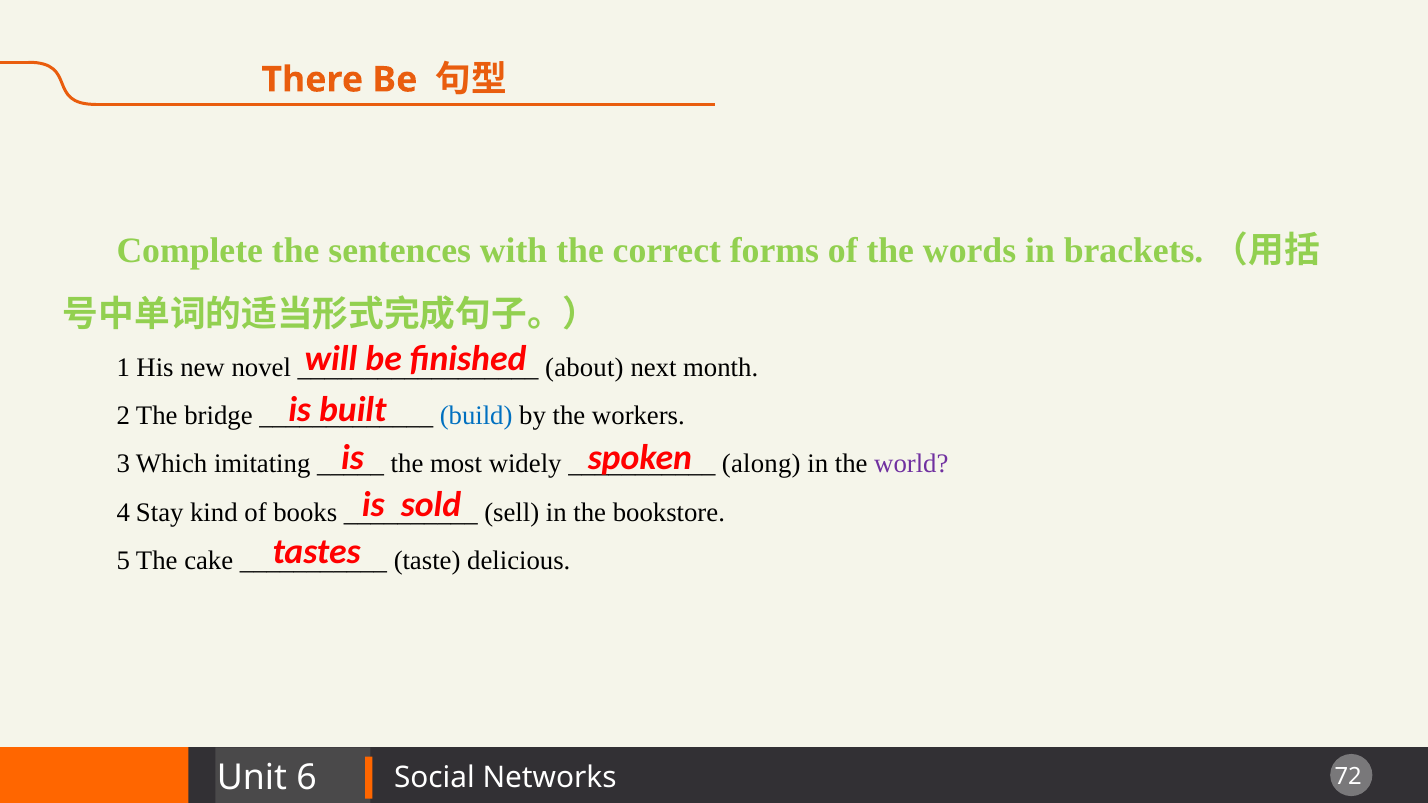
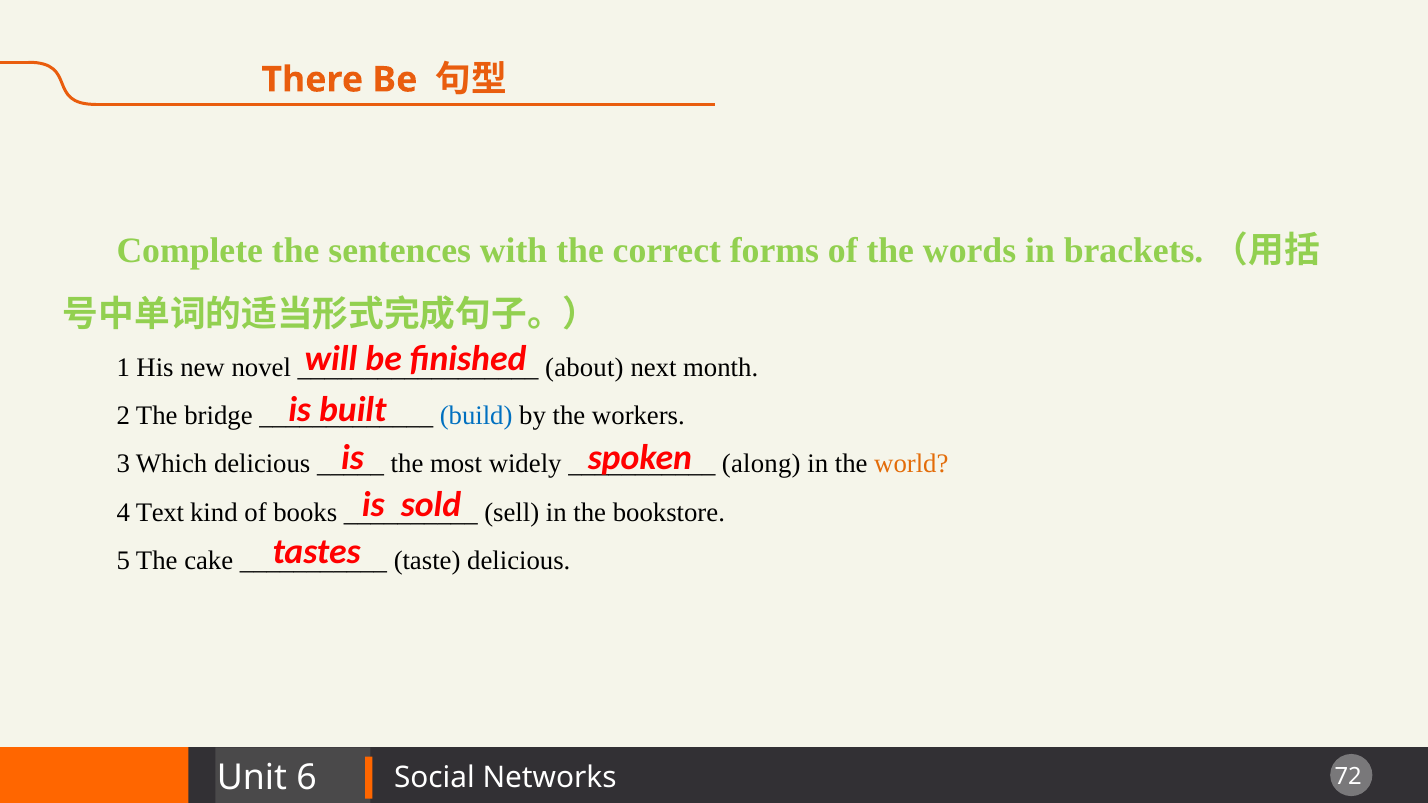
Which imitating: imitating -> delicious (262, 464)
world colour: purple -> orange (911, 464)
Stay: Stay -> Text (160, 512)
